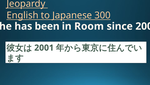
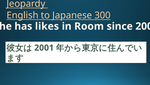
been: been -> likes (47, 26)
